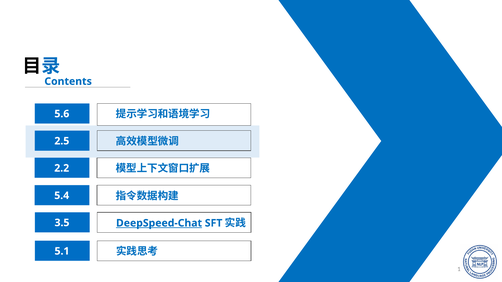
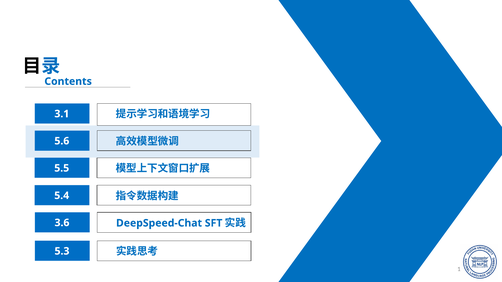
5.6: 5.6 -> 3.1 (62, 114)
2.5: 2.5 -> 5.6 (62, 141)
2.2: 2.2 -> 5.5 (62, 168)
3.5: 3.5 -> 3.6 (62, 223)
DeepSpeed-Chat underline: present -> none (159, 223)
5.1: 5.1 -> 5.3 (62, 251)
